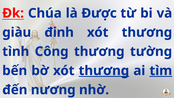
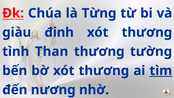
Được: Được -> Từng (99, 13)
Công: Công -> Than (52, 51)
thương underline: present -> none (104, 71)
